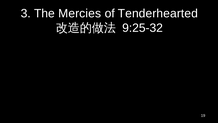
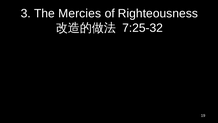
Tenderhearted: Tenderhearted -> Righteousness (158, 13)
9:25-32: 9:25-32 -> 7:25-32 (143, 28)
